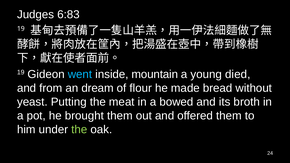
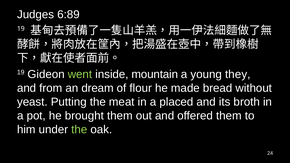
6:83: 6:83 -> 6:89 (68, 14)
went colour: light blue -> light green (80, 74)
died: died -> they (238, 74)
bowed: bowed -> placed (176, 102)
